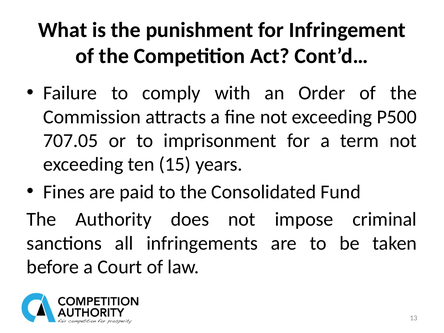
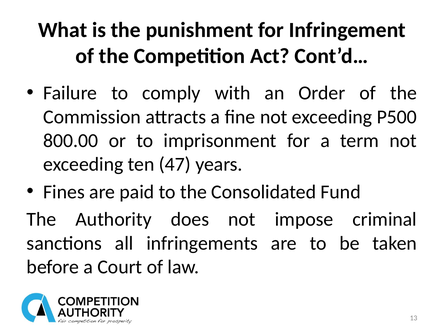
707.05: 707.05 -> 800.00 (71, 141)
15: 15 -> 47 (175, 164)
